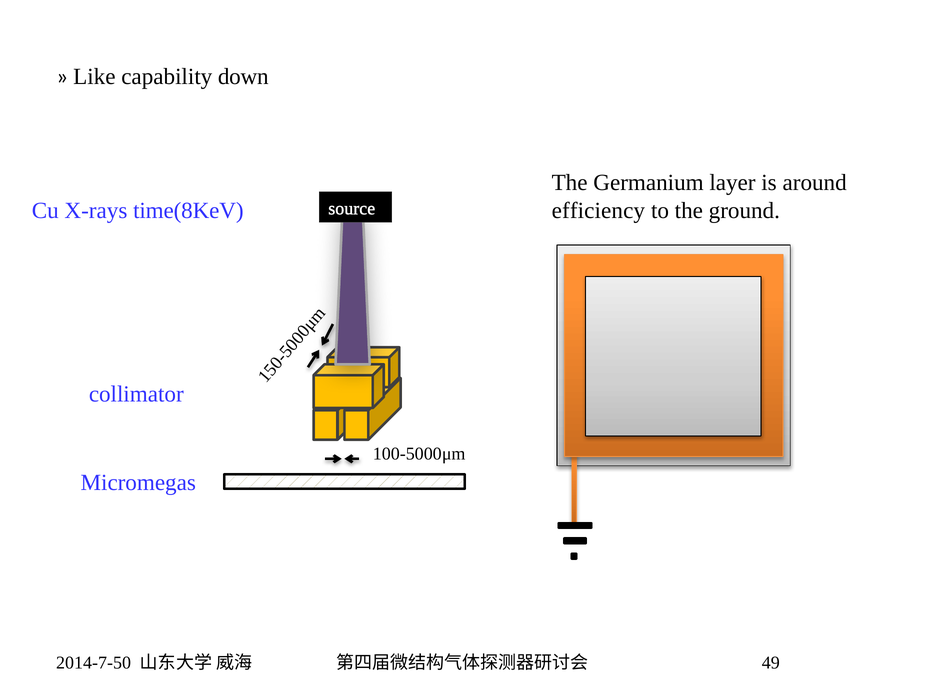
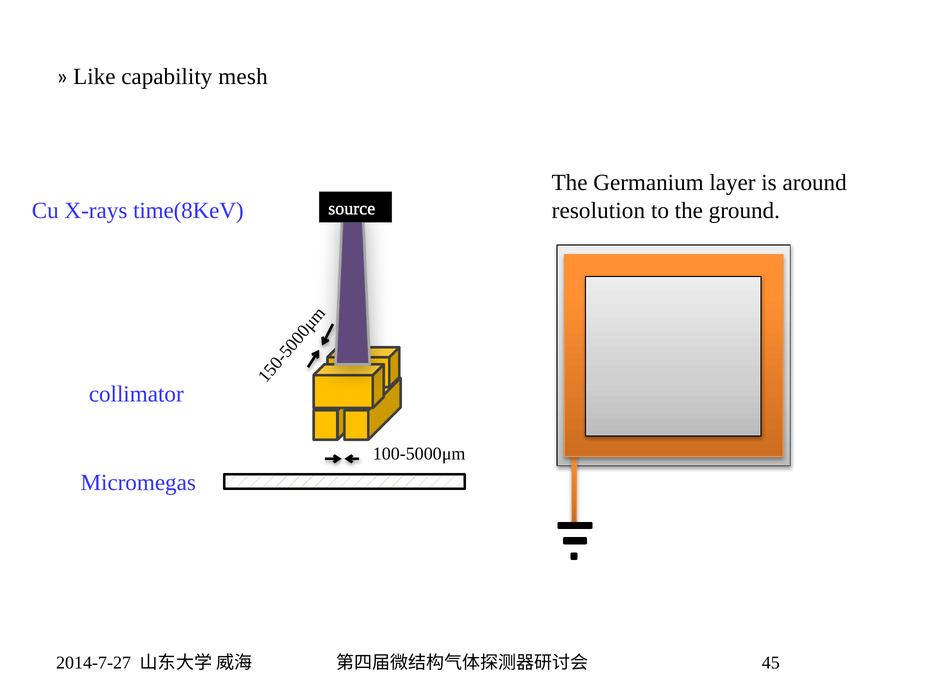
down: down -> mesh (243, 77)
efficiency: efficiency -> resolution (598, 210)
2014-7-50: 2014-7-50 -> 2014-7-27 (94, 663)
49: 49 -> 45 (771, 663)
